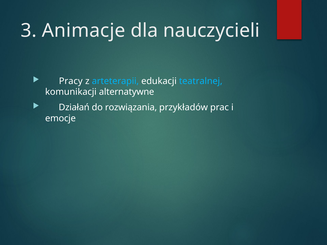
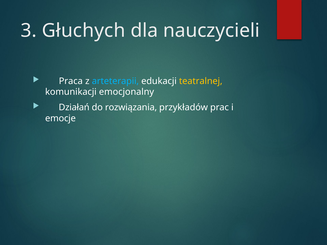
Animacje: Animacje -> Głuchych (84, 31)
Pracy: Pracy -> Praca (71, 81)
teatralnej colour: light blue -> yellow (201, 81)
alternatywne: alternatywne -> emocjonalny (127, 92)
